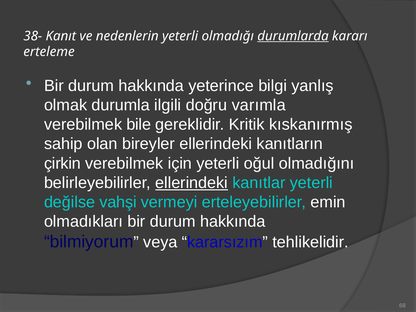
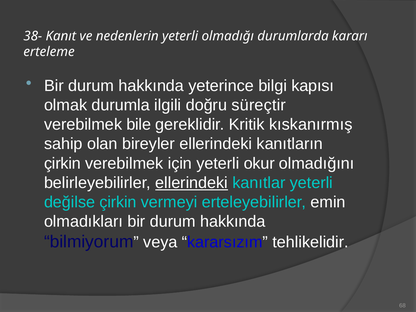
durumlarda underline: present -> none (293, 36)
yanlış: yanlış -> kapısı (313, 86)
varımla: varımla -> süreçtir (259, 105)
oğul: oğul -> okur (259, 163)
değilse vahşi: vahşi -> çirkin (118, 202)
